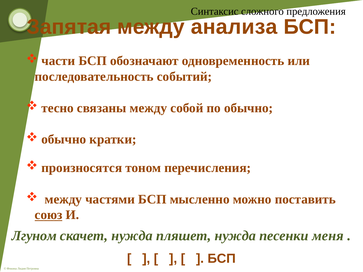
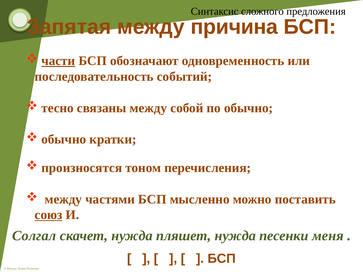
анализа: анализа -> причина (234, 27)
части underline: none -> present (58, 61)
Лгуном: Лгуном -> Солгал (34, 236)
